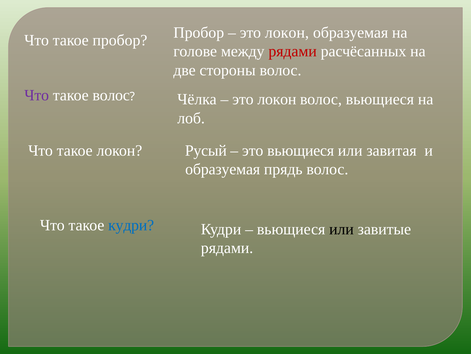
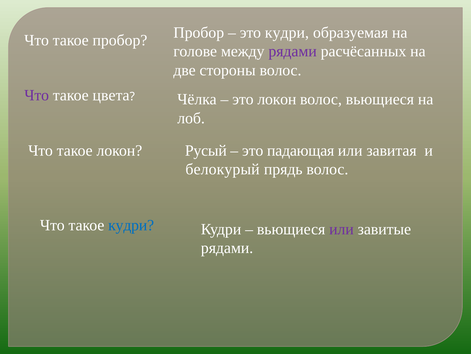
локон: локон -> кудри (287, 32)
рядами colour: red -> purple (293, 51)
такое волос: волос -> цвета (111, 95)
это вьющиеся: вьющиеся -> падающая (301, 150)
образуемая: образуемая -> белокурый (223, 169)
или colour: black -> purple (341, 229)
